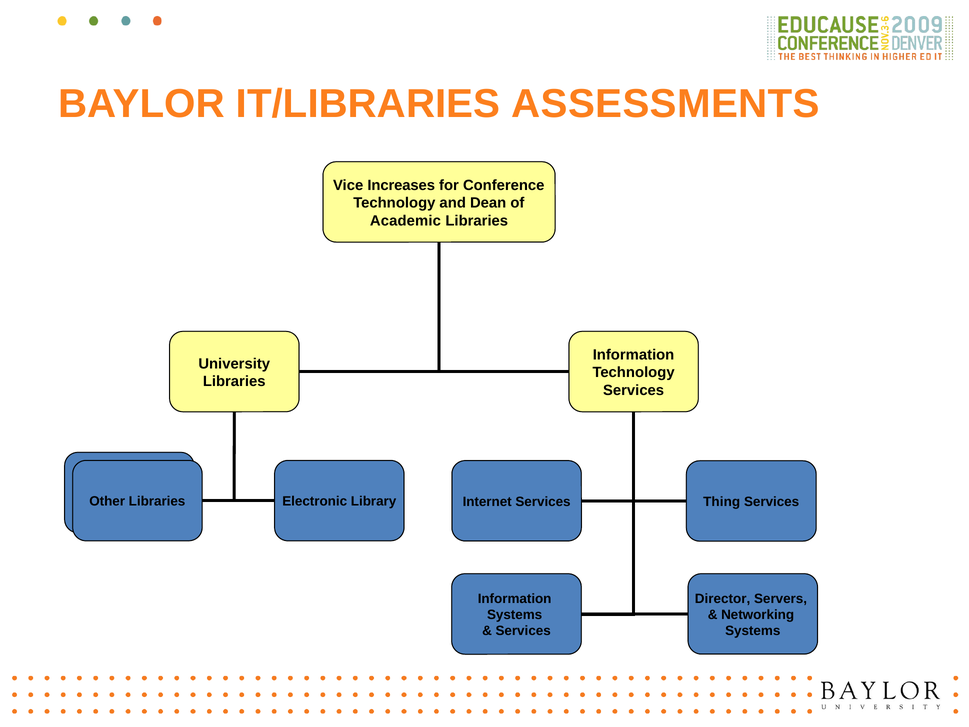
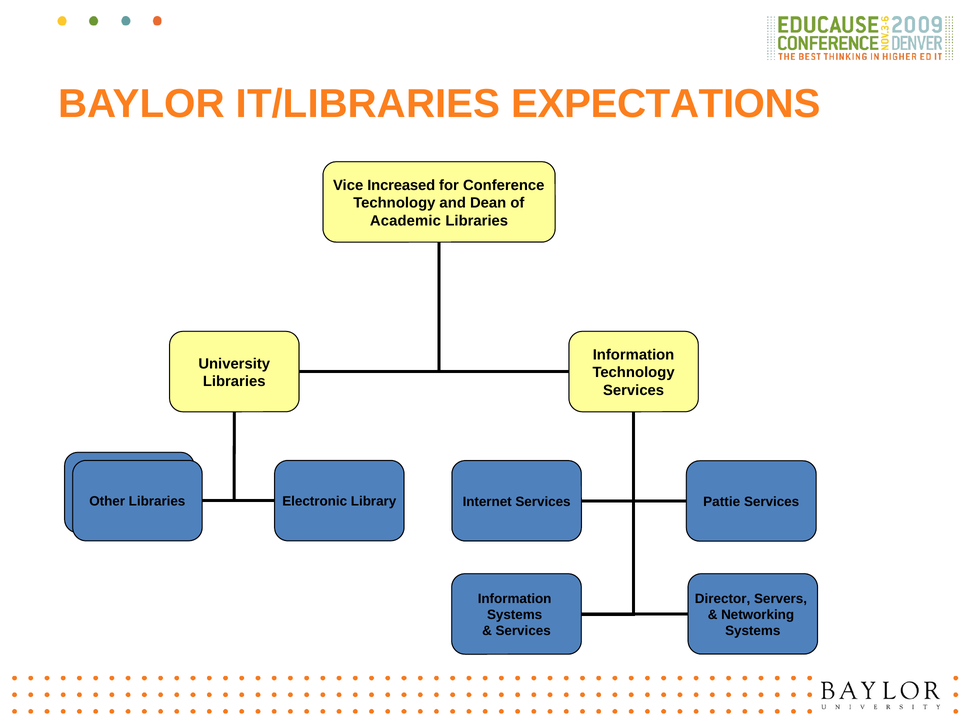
ASSESSMENTS: ASSESSMENTS -> EXPECTATIONS (666, 104)
Increases: Increases -> Increased (401, 185)
Thing: Thing -> Pattie (722, 502)
